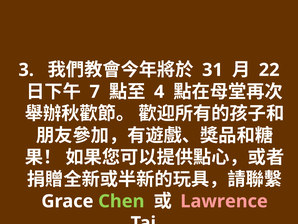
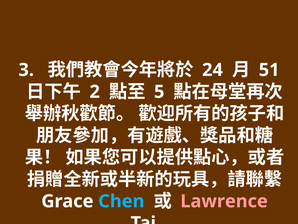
31: 31 -> 24 (212, 70)
22: 22 -> 51 (269, 70)
7: 7 -> 2 (95, 92)
4: 4 -> 5 (159, 92)
Chen colour: light green -> light blue (121, 201)
